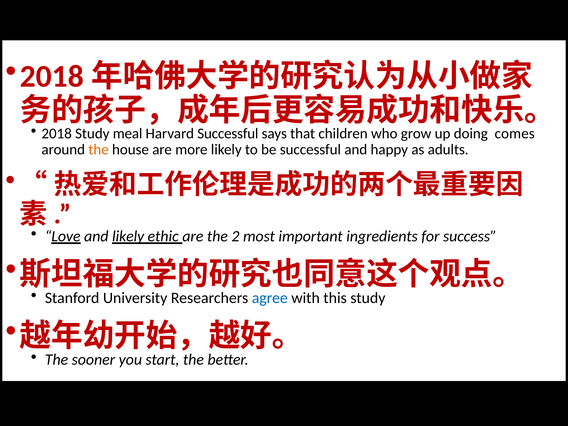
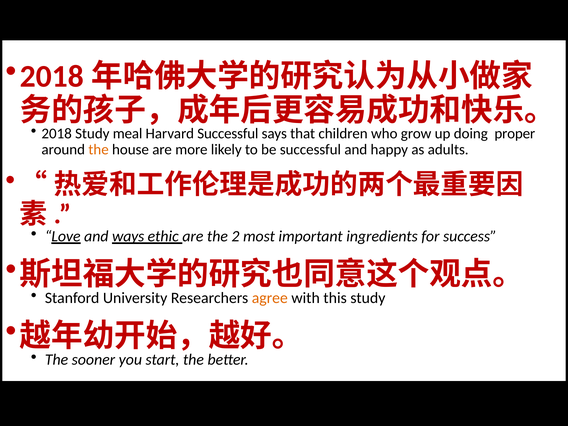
comes: comes -> proper (515, 133)
and likely: likely -> ways (128, 236)
agree colour: blue -> orange (270, 298)
